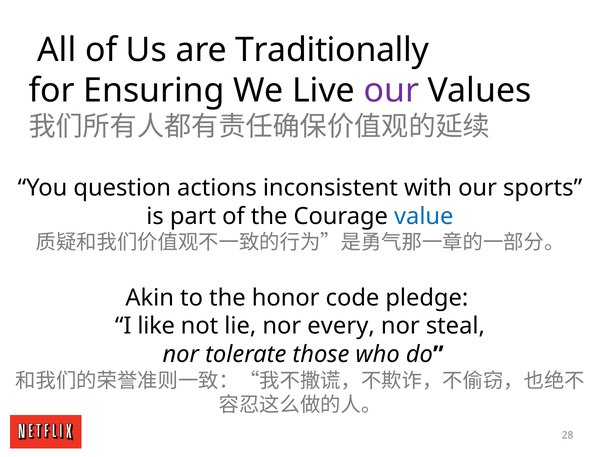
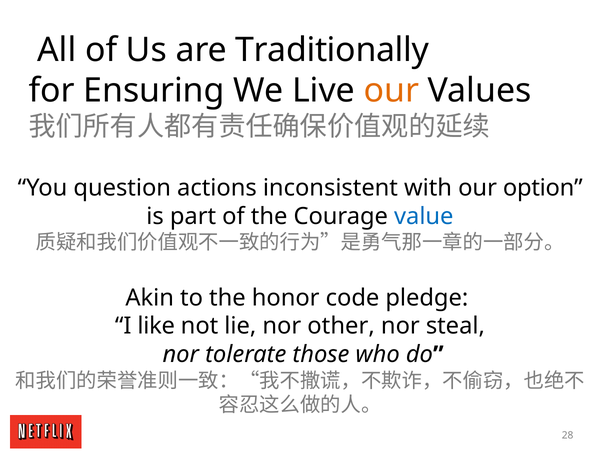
our colour: purple -> orange (391, 91)
sports: sports -> option (543, 188)
every: every -> other (341, 327)
